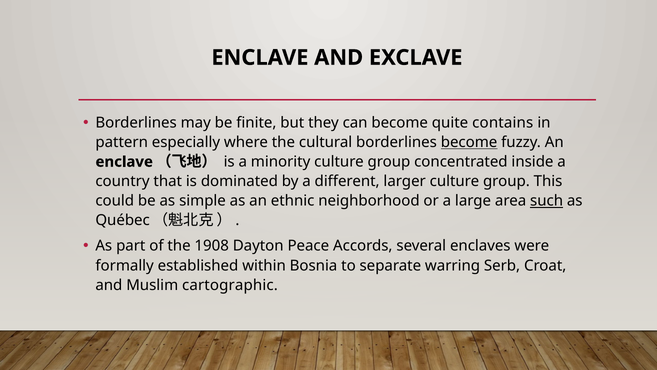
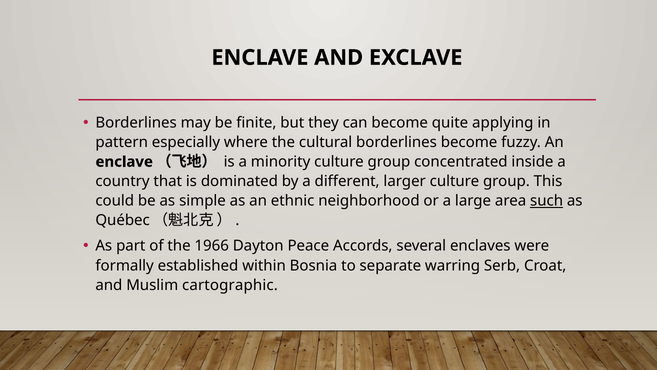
contains: contains -> applying (503, 123)
become underline: present -> none (469, 142)
1908: 1908 -> 1966 (212, 246)
